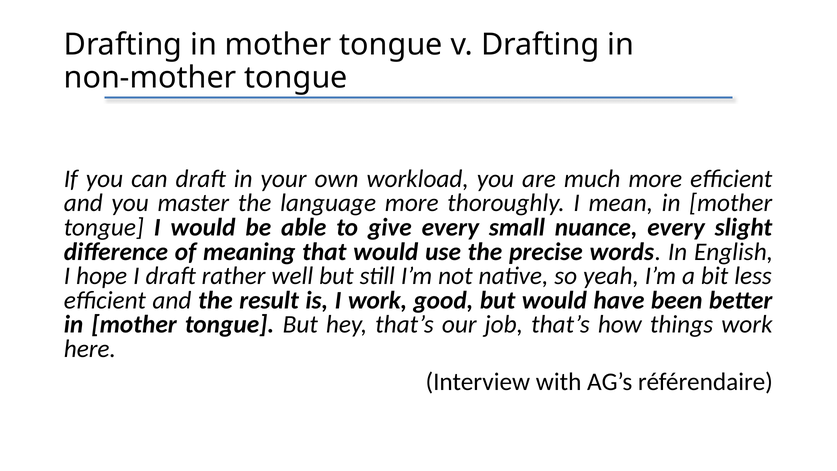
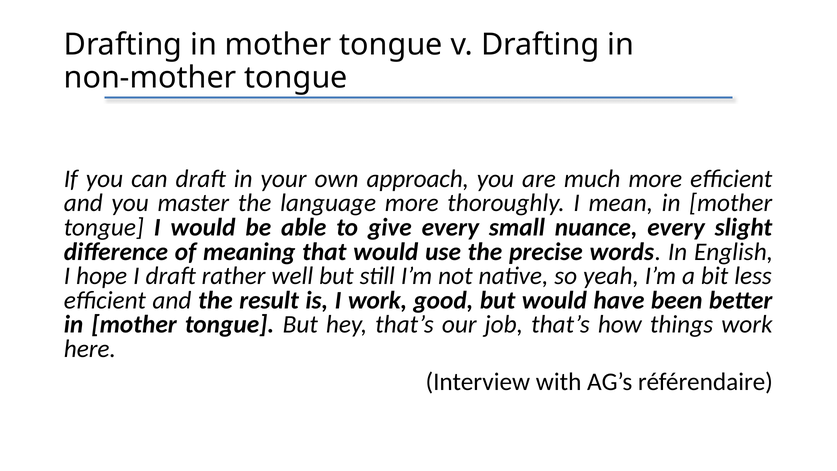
workload: workload -> approach (418, 179)
